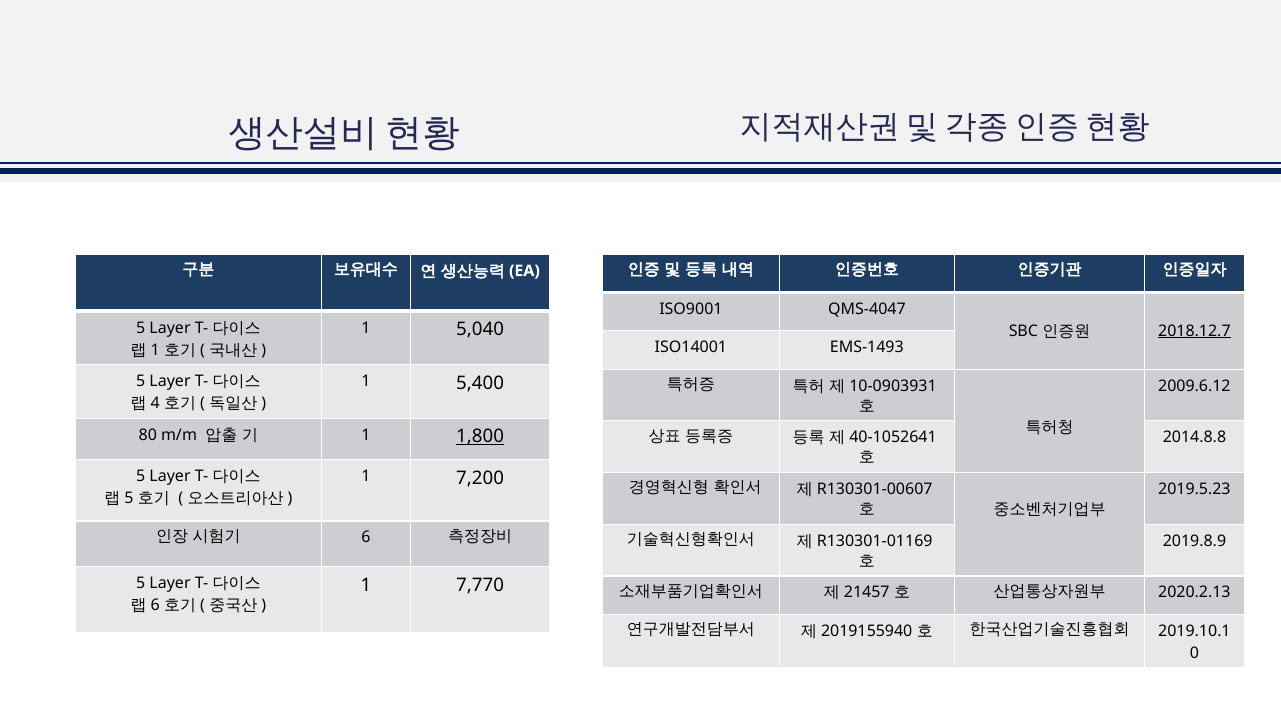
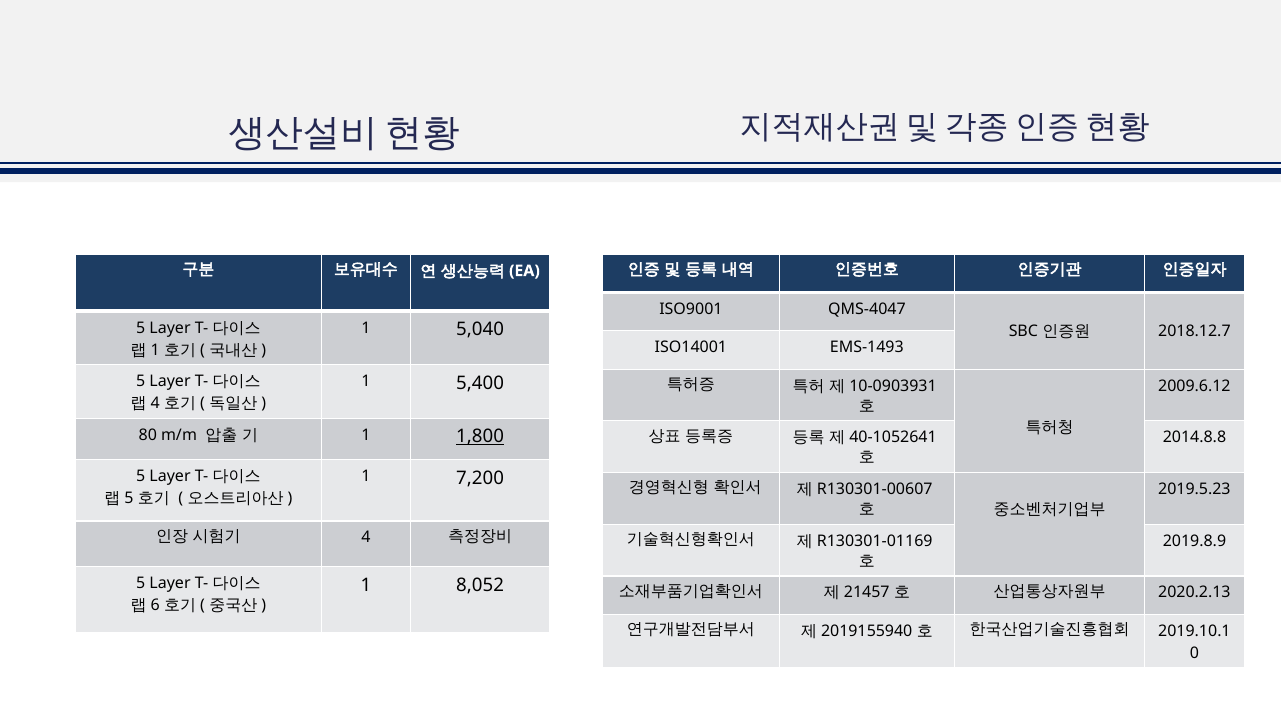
2018.12.7 underline: present -> none (1194, 331)
6: 6 -> 4 (366, 538)
7,770: 7,770 -> 8,052 (480, 586)
